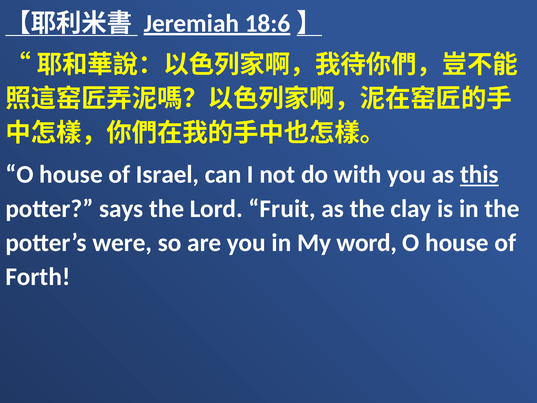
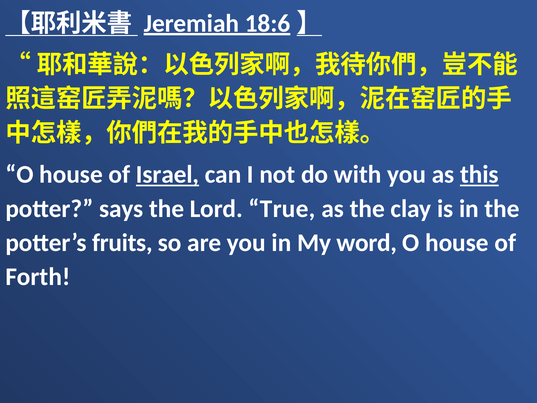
Israel underline: none -> present (167, 174)
Fruit: Fruit -> True (282, 209)
were: were -> fruits (122, 243)
